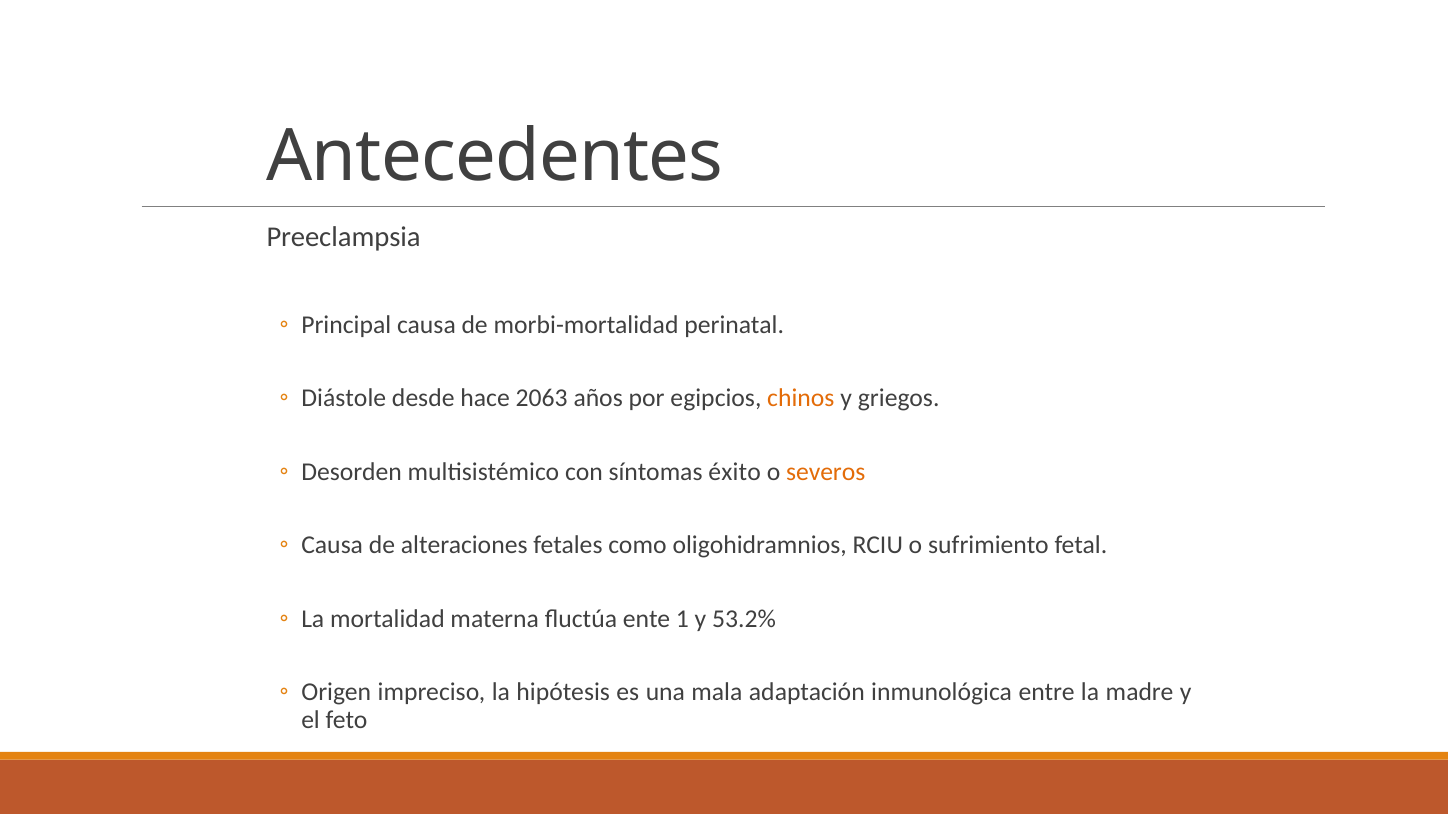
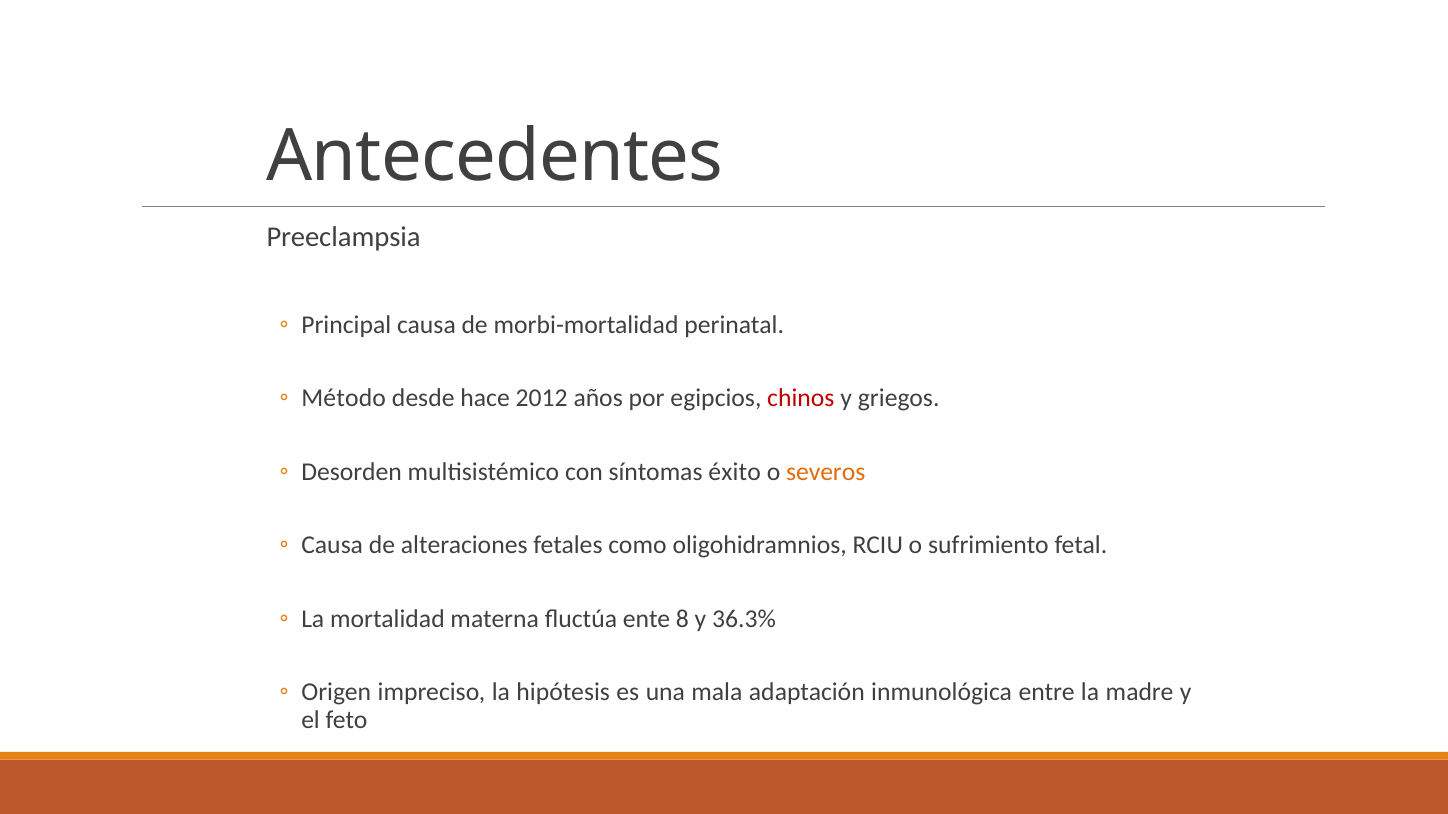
Diástole: Diástole -> Método (344, 399)
2063: 2063 -> 2012 (542, 399)
chinos colour: orange -> red (801, 399)
1: 1 -> 8 (682, 619)
53.2%: 53.2% -> 36.3% (744, 619)
